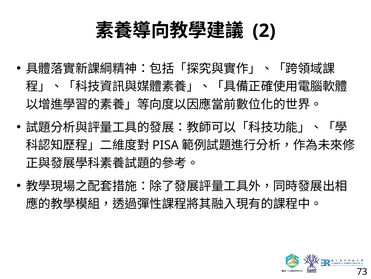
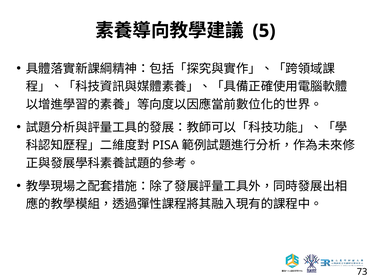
2: 2 -> 5 (264, 31)
